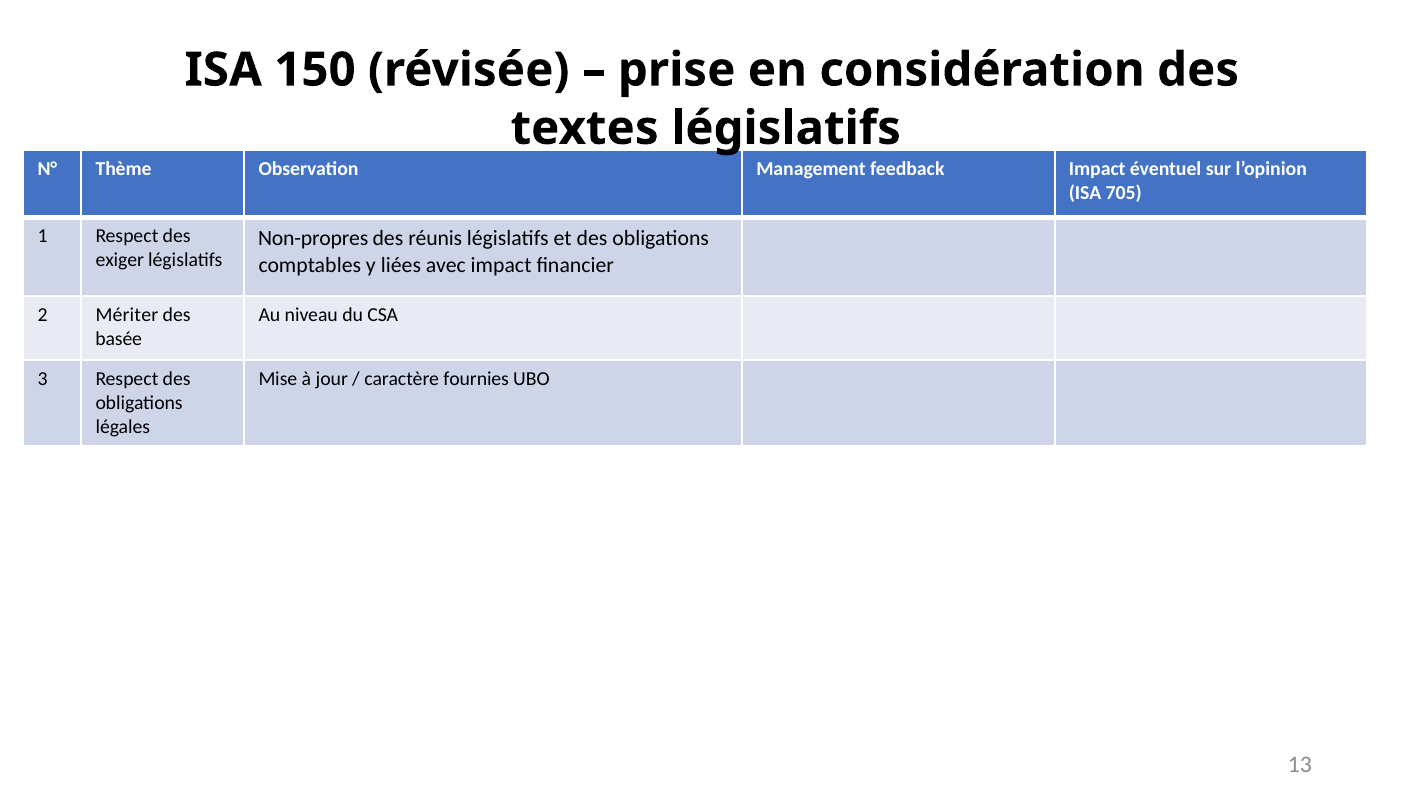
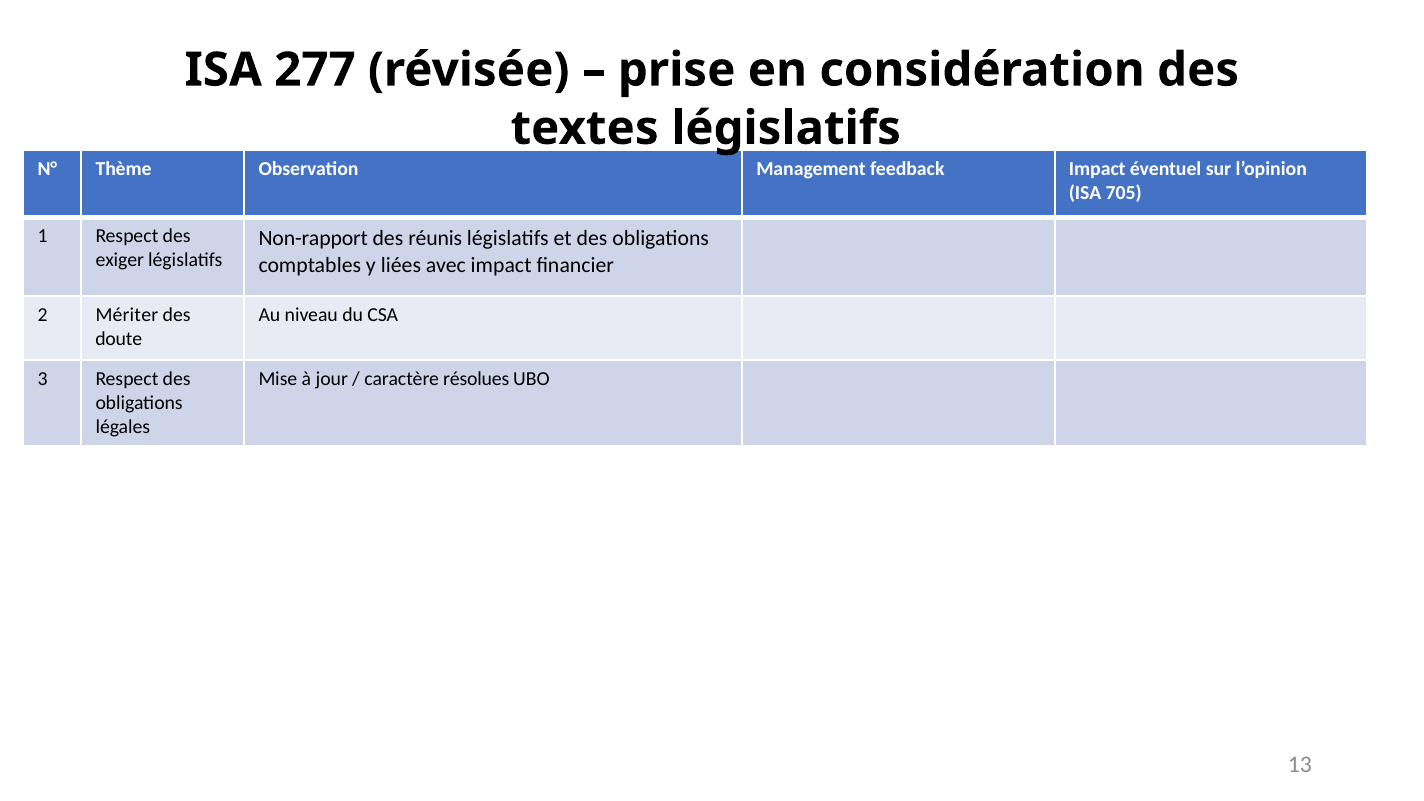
150: 150 -> 277 (315, 70)
Non-propres: Non-propres -> Non-rapport (313, 238)
basée: basée -> doute (119, 339)
fournies: fournies -> résolues (476, 379)
